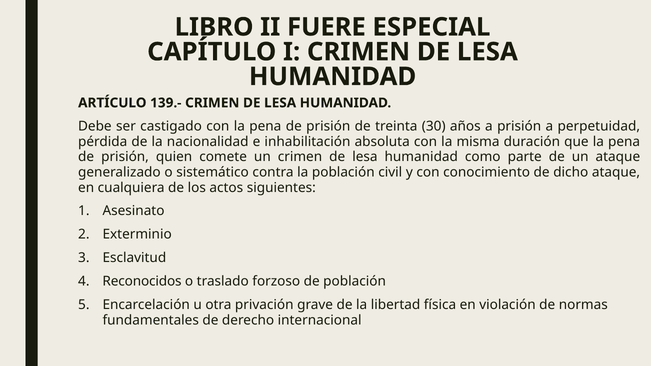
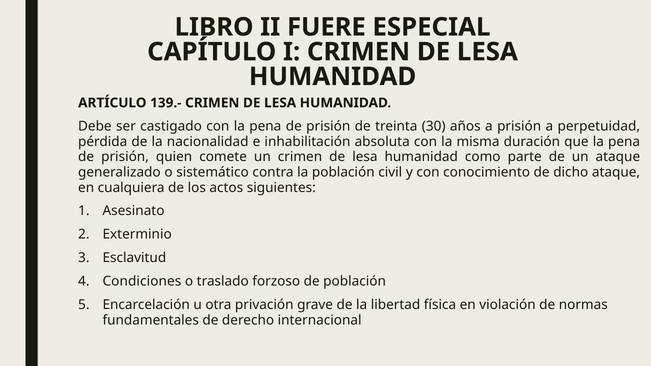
Reconocidos: Reconocidos -> Condiciones (142, 282)
